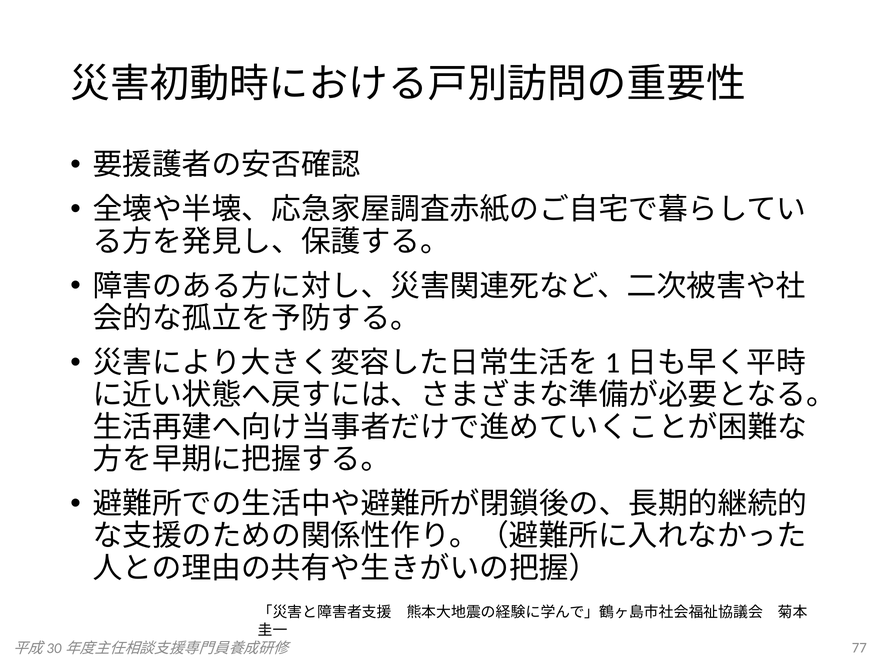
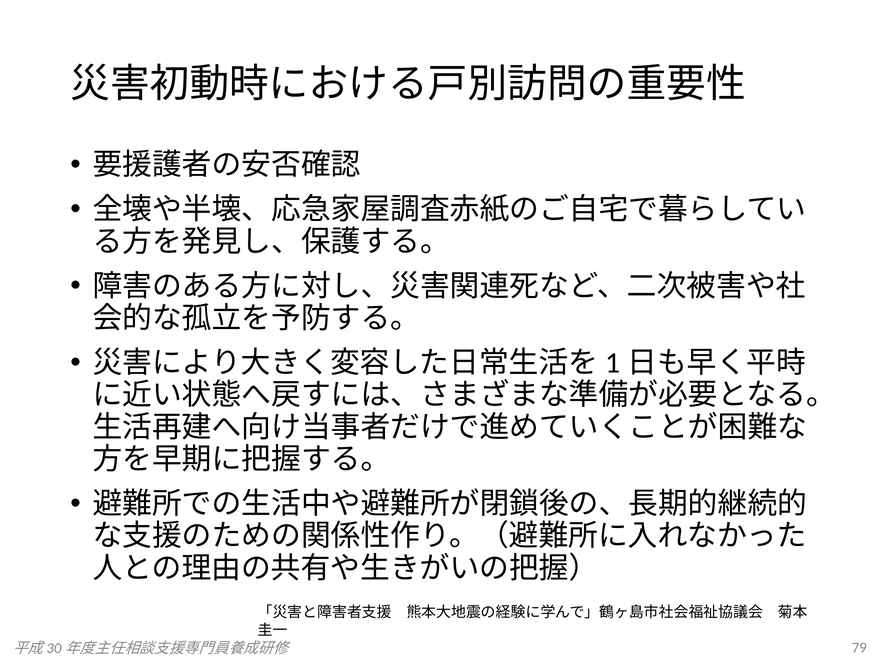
77: 77 -> 79 (859, 648)
